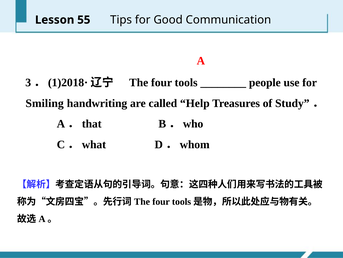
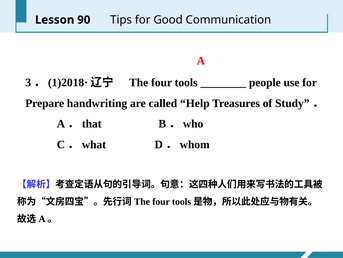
55: 55 -> 90 (84, 20)
Smiling: Smiling -> Prepare (45, 103)
